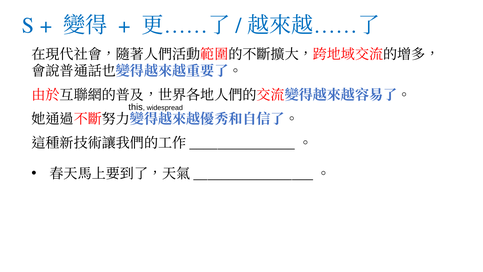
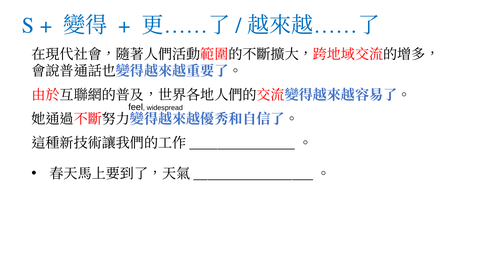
this: this -> feel (136, 107)
